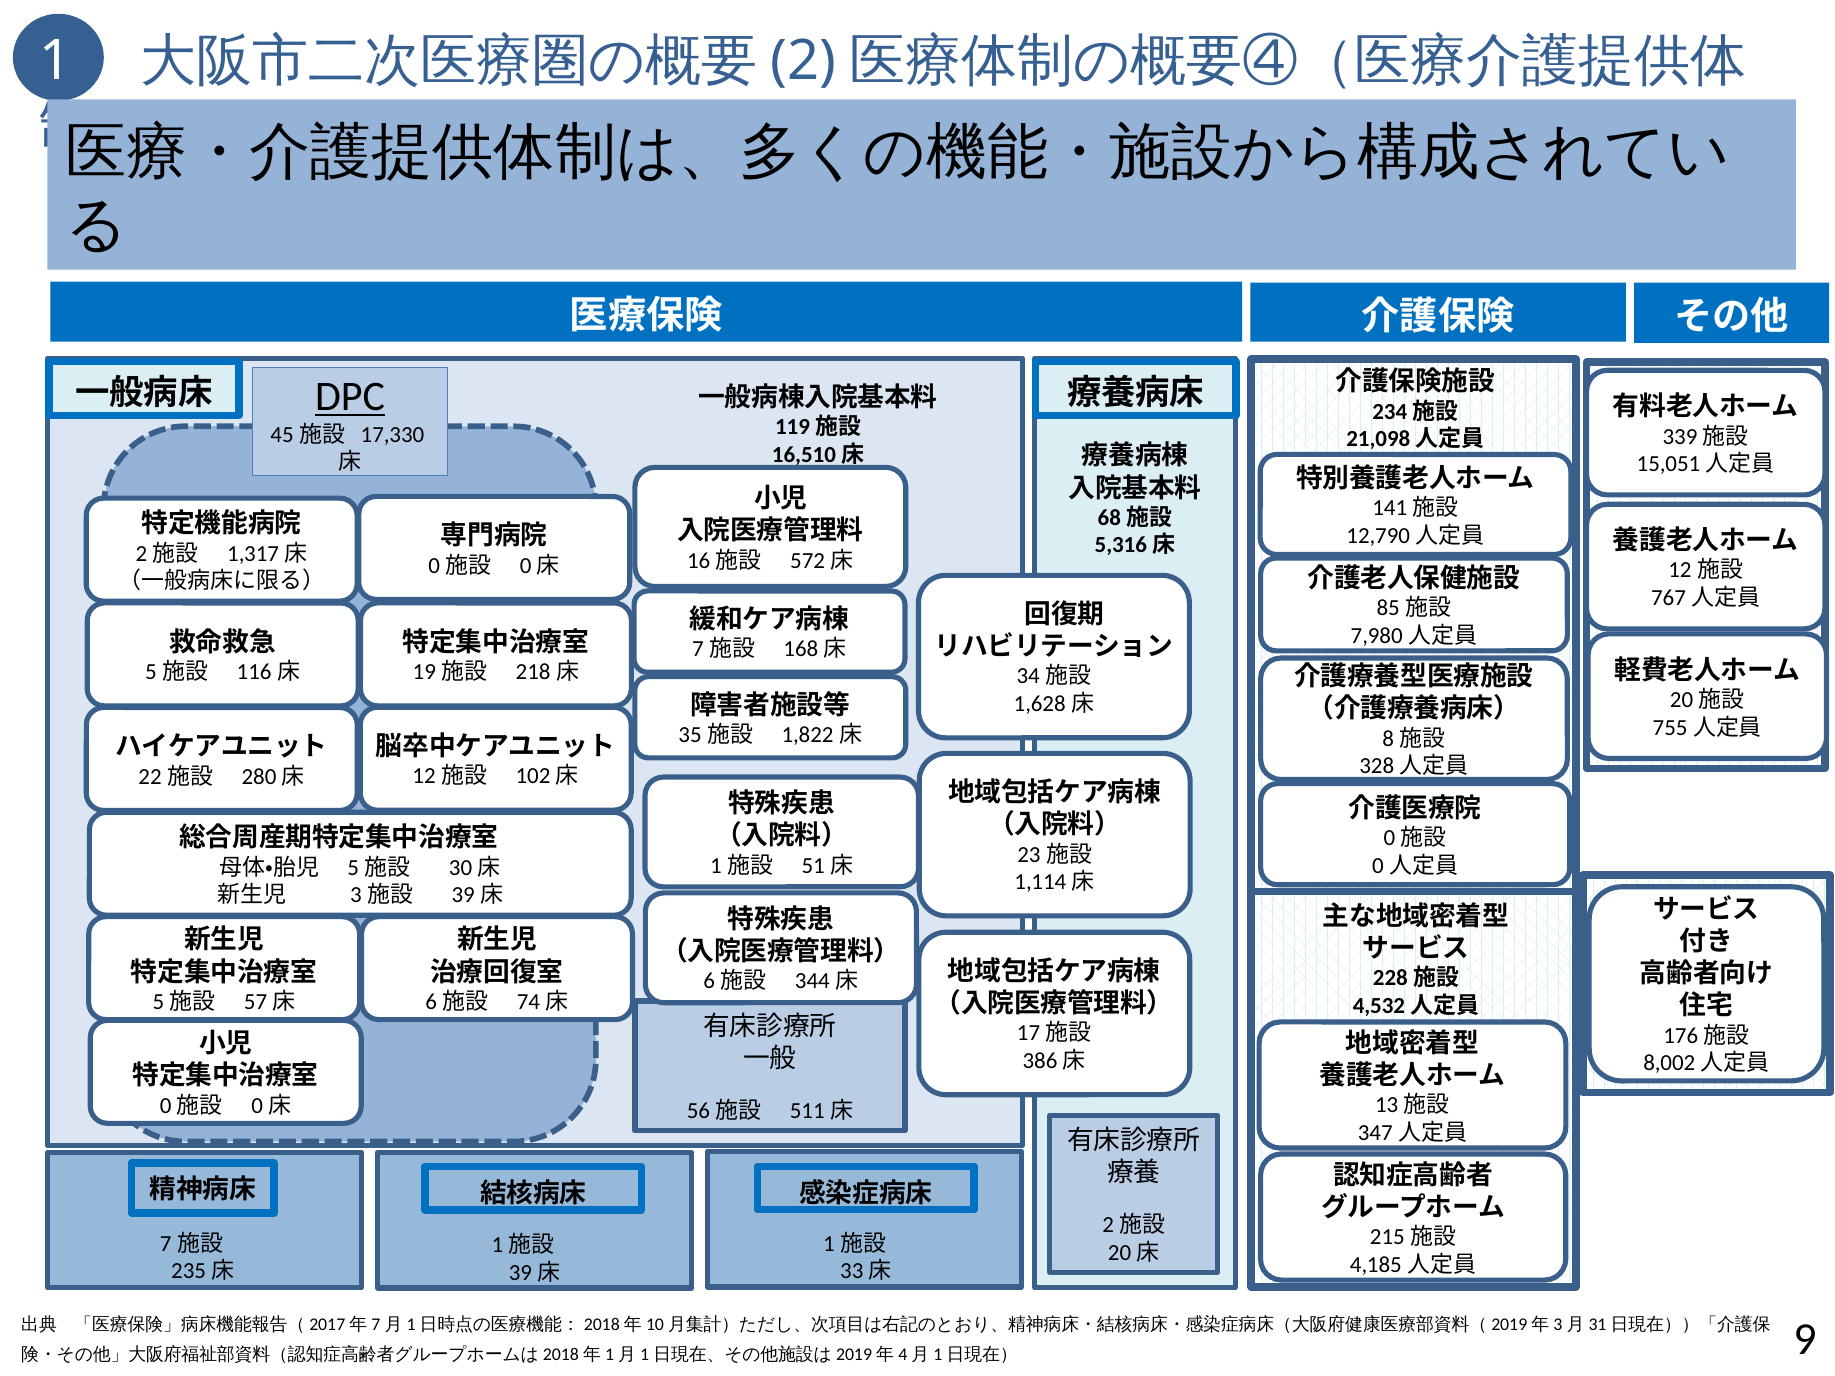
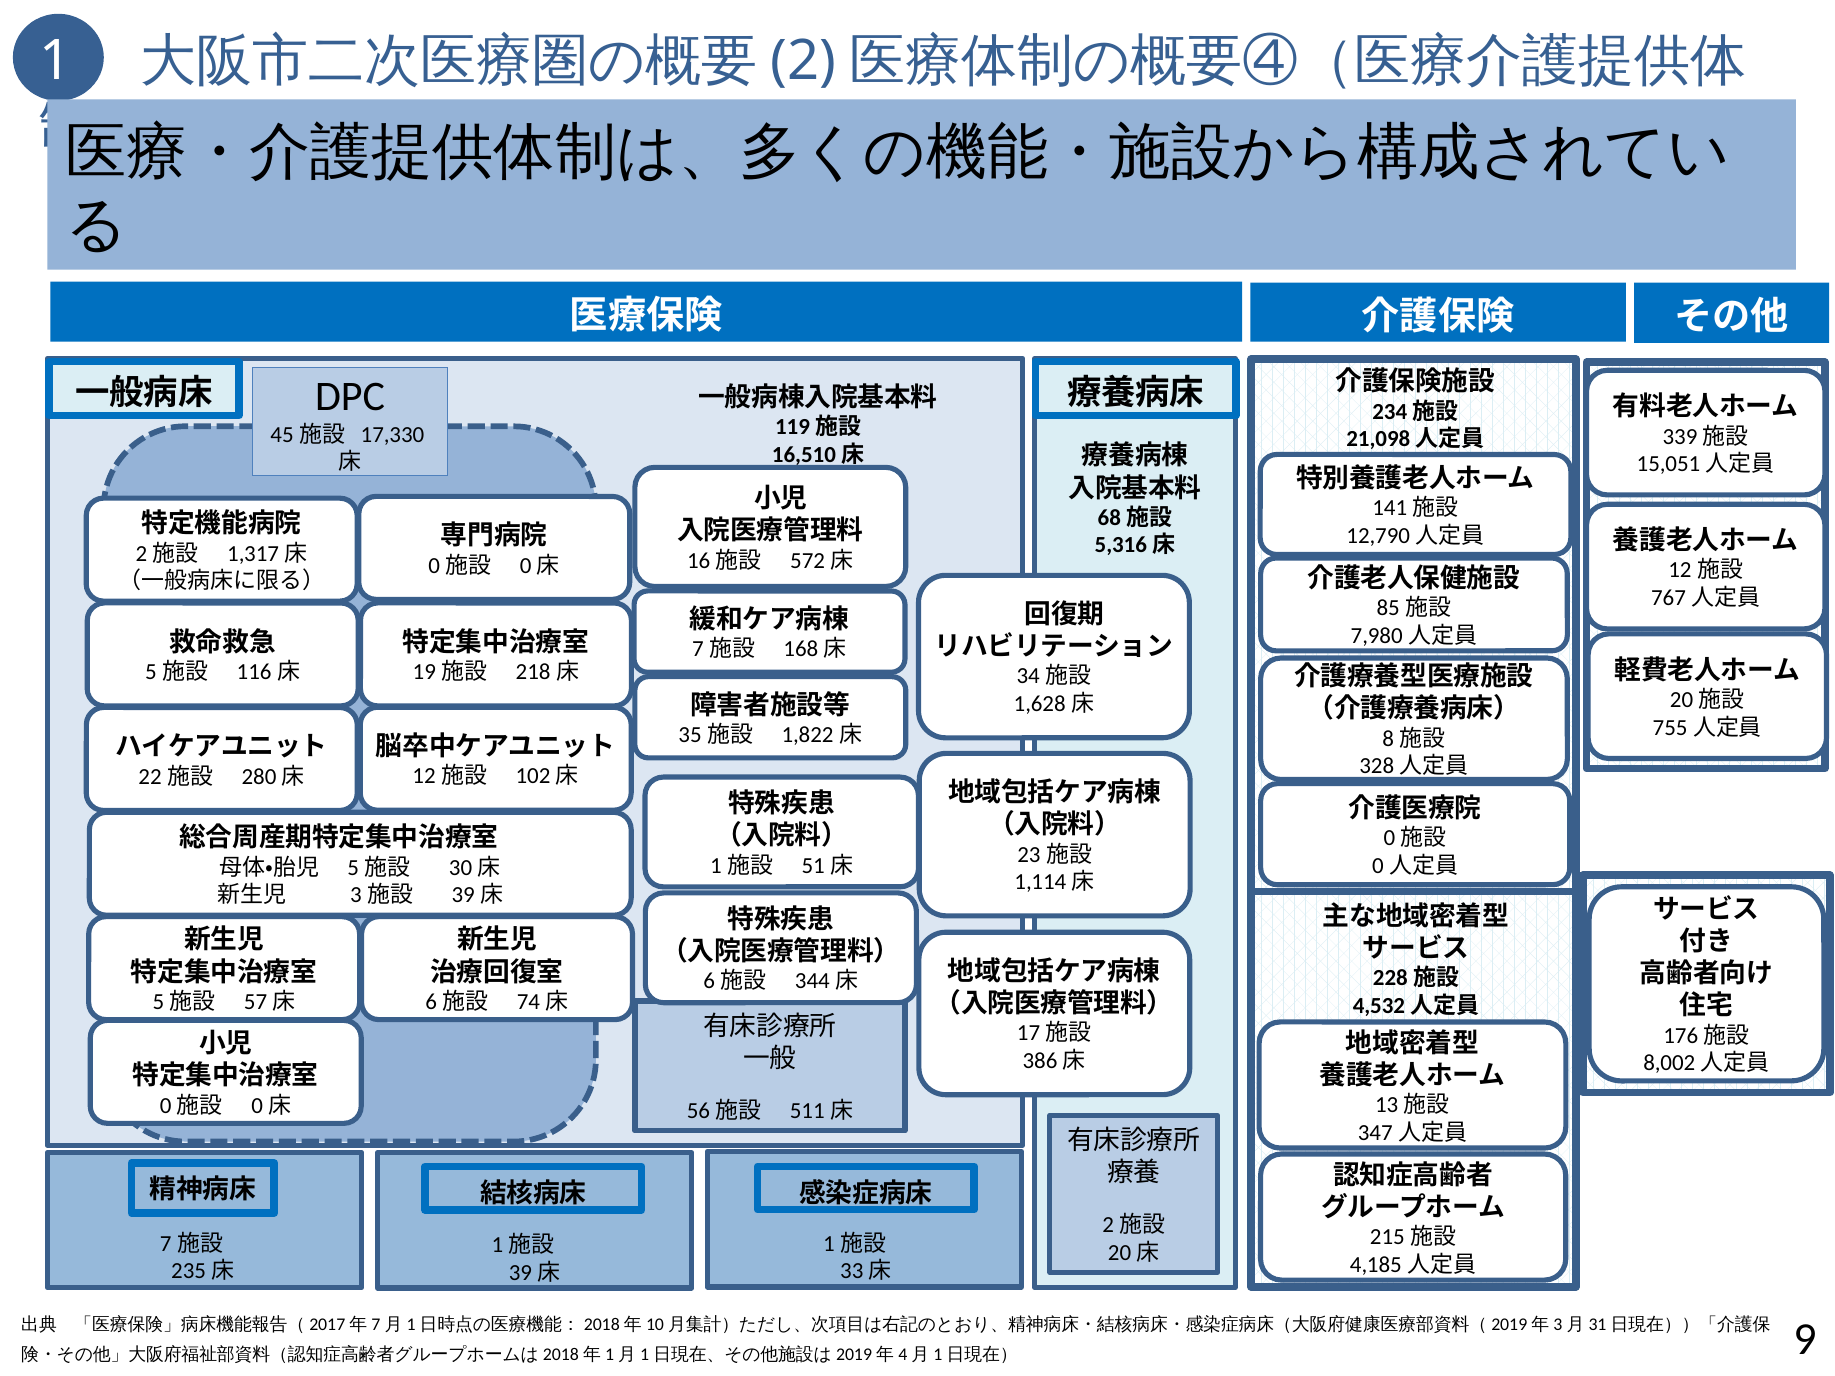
DPC underline: present -> none (350, 397)
